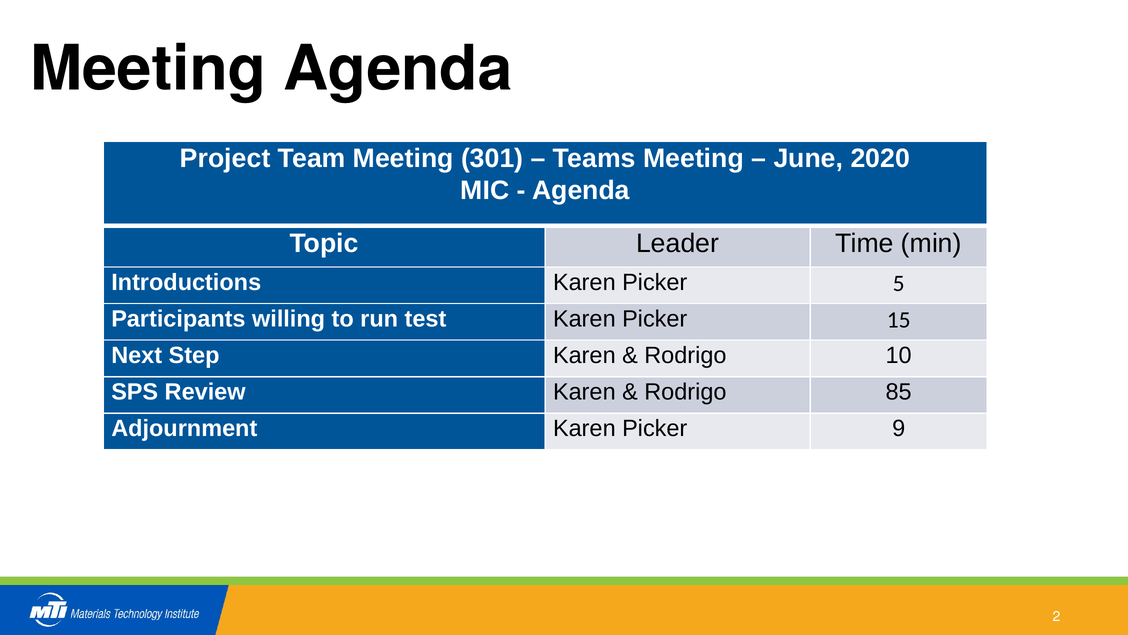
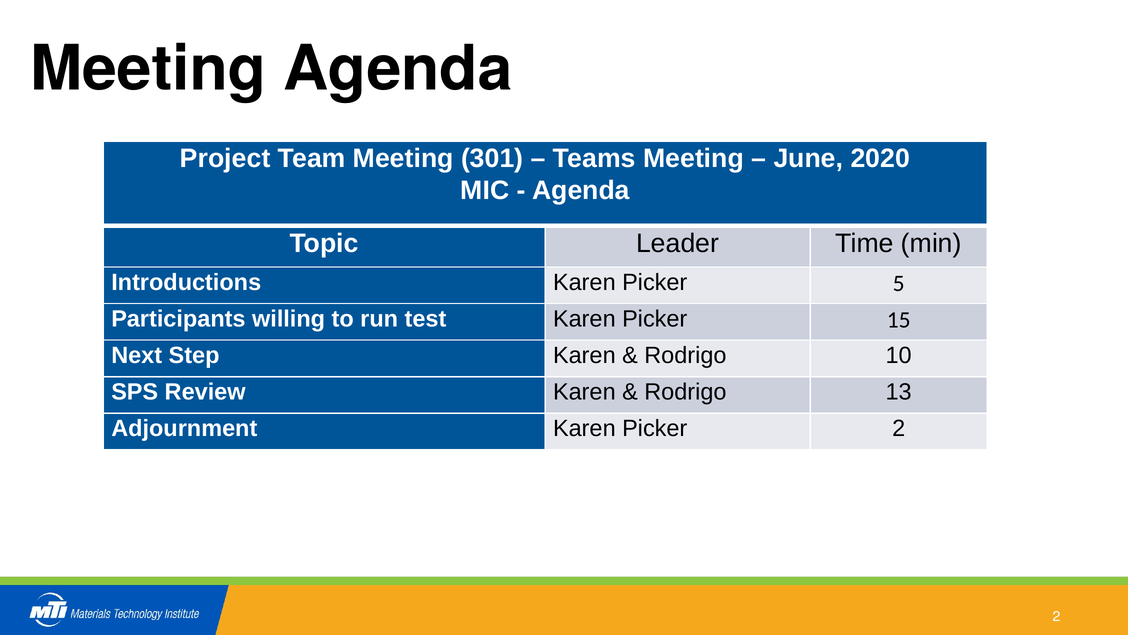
85: 85 -> 13 (899, 392)
Picker 9: 9 -> 2 (899, 428)
